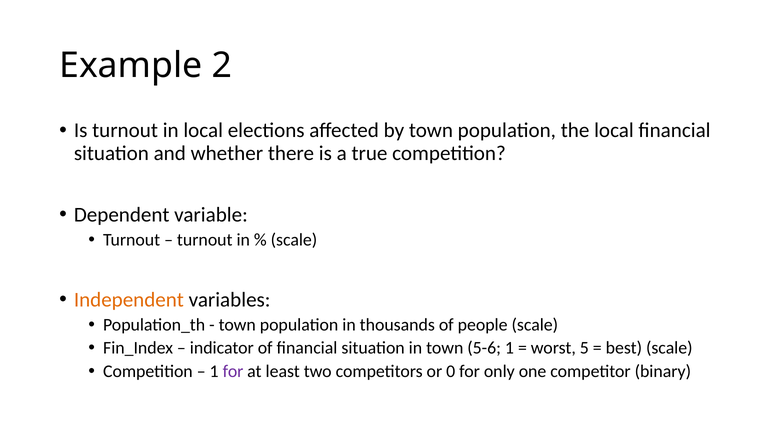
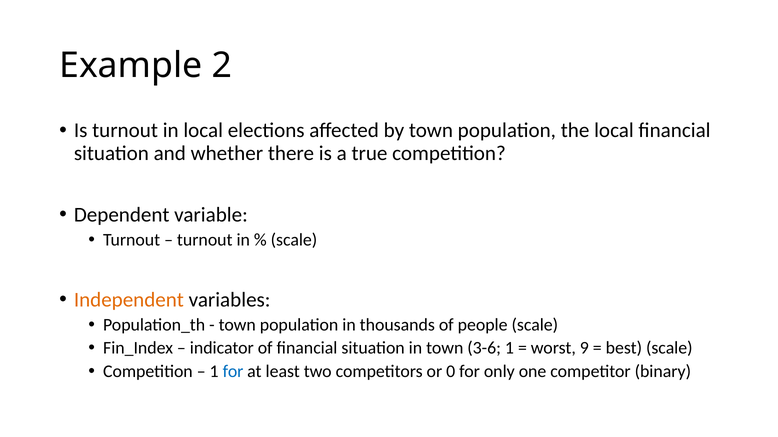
5-6: 5-6 -> 3-6 (484, 348)
5: 5 -> 9 (584, 348)
for colour: purple -> blue (233, 372)
